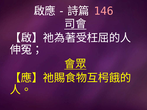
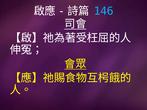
146 colour: pink -> light blue (104, 11)
